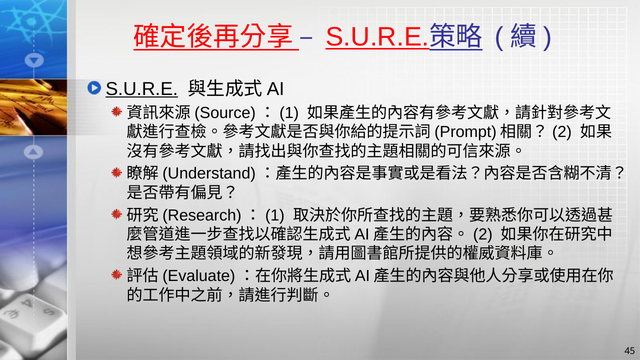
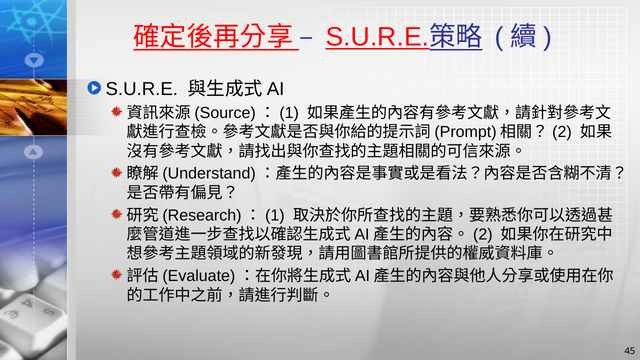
S.U.R.E underline: present -> none (142, 89)
